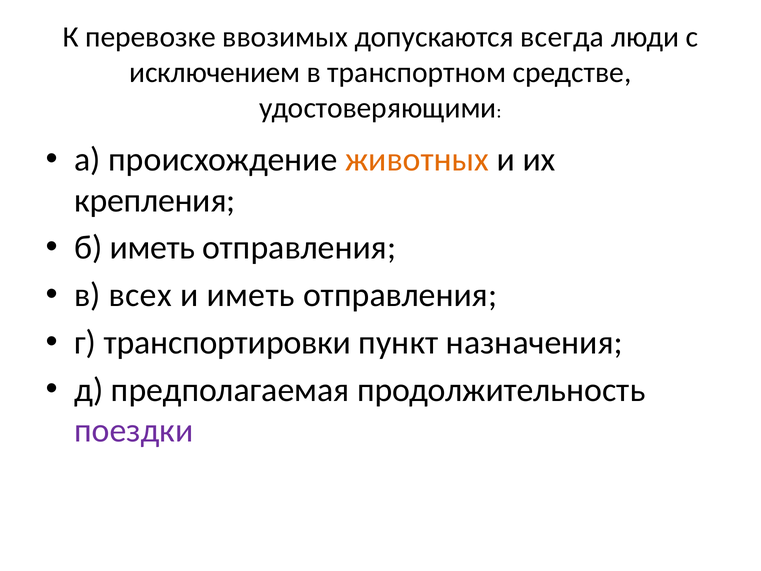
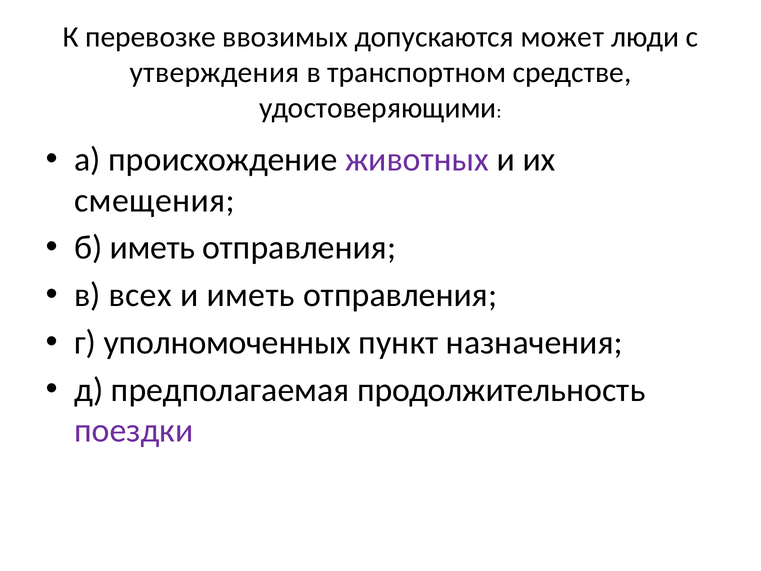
всегда: всегда -> может (562, 37)
исключением: исключением -> утверждения (215, 72)
животных colour: orange -> purple (417, 160)
крепления: крепления -> смещения (154, 200)
транспортировки: транспортировки -> уполномоченных (227, 342)
